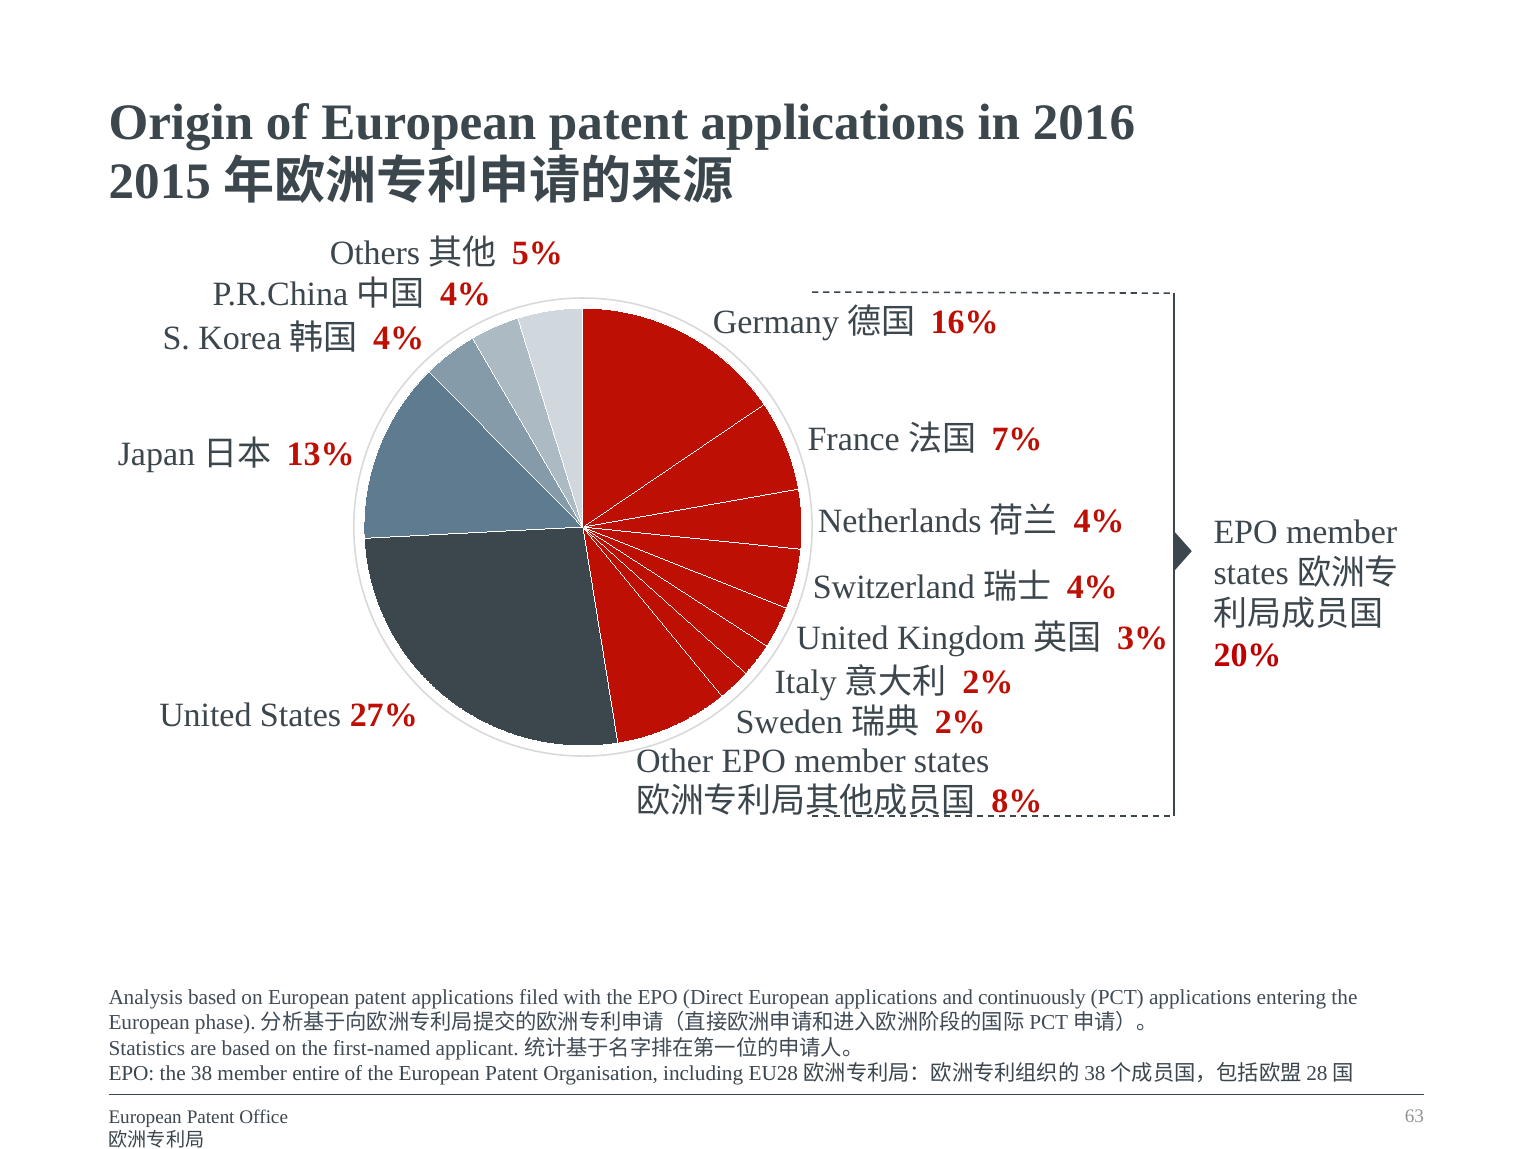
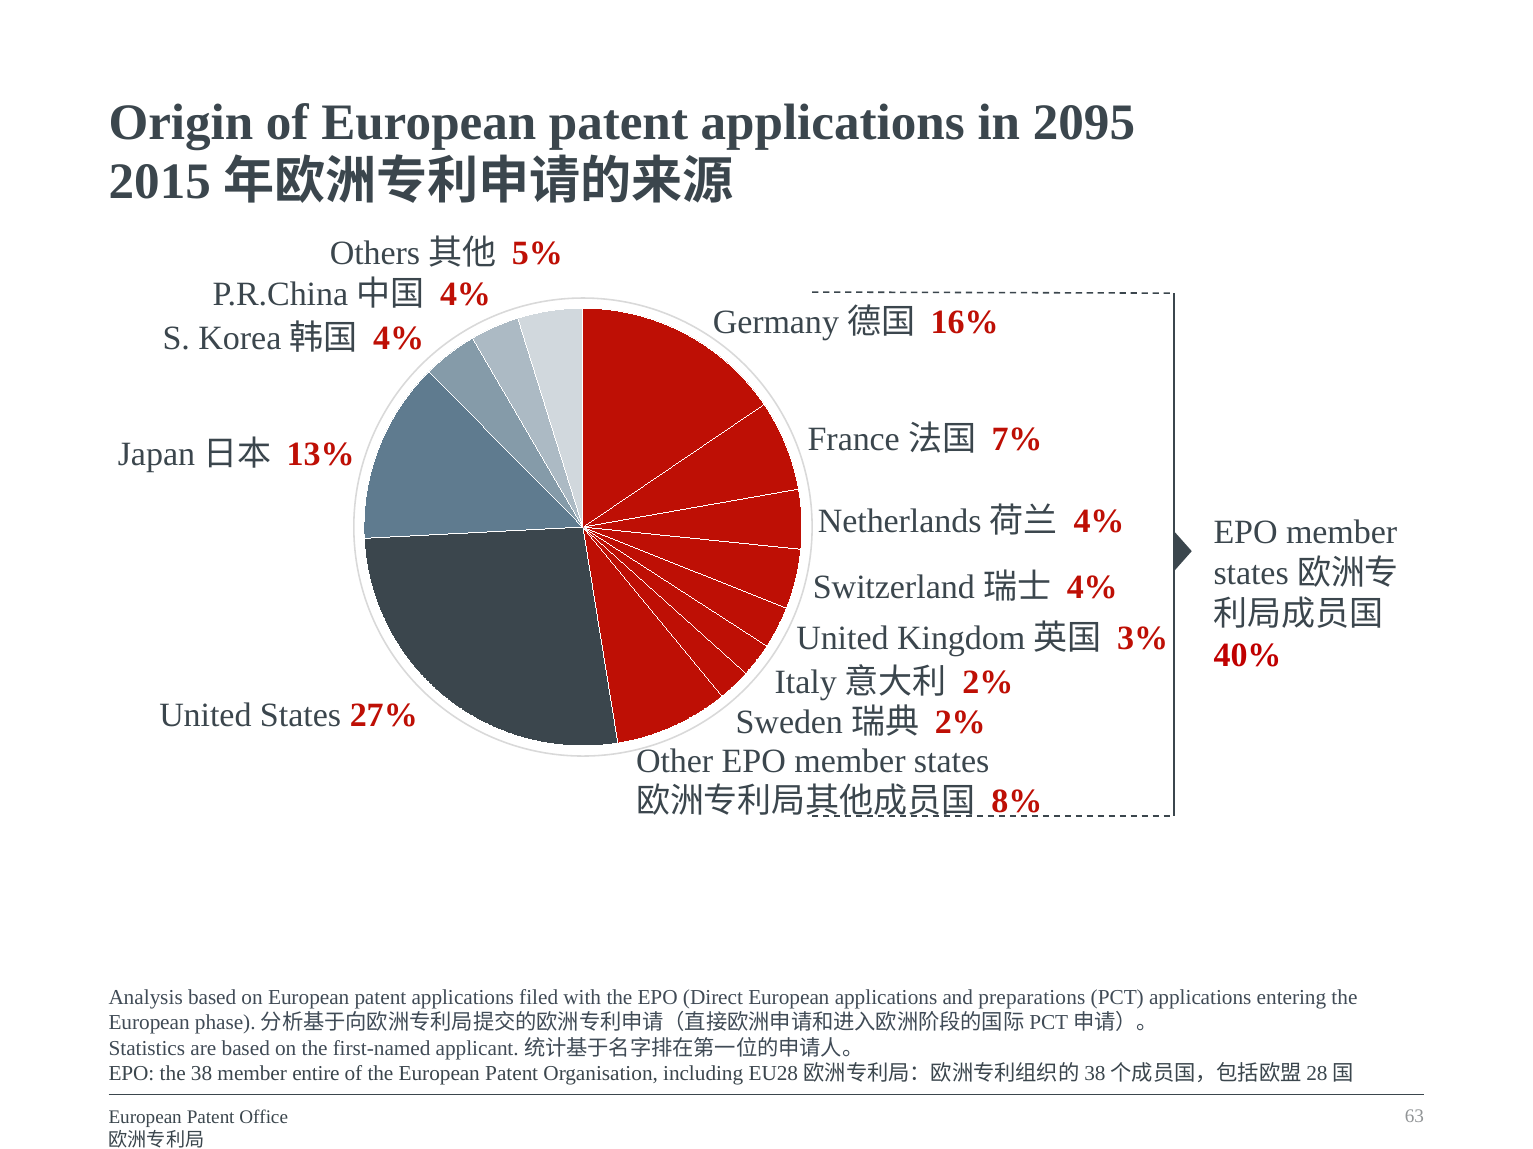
2016: 2016 -> 2095 (1084, 123)
20%: 20% -> 40% (1248, 655)
continuously: continuously -> preparations (1032, 998)
